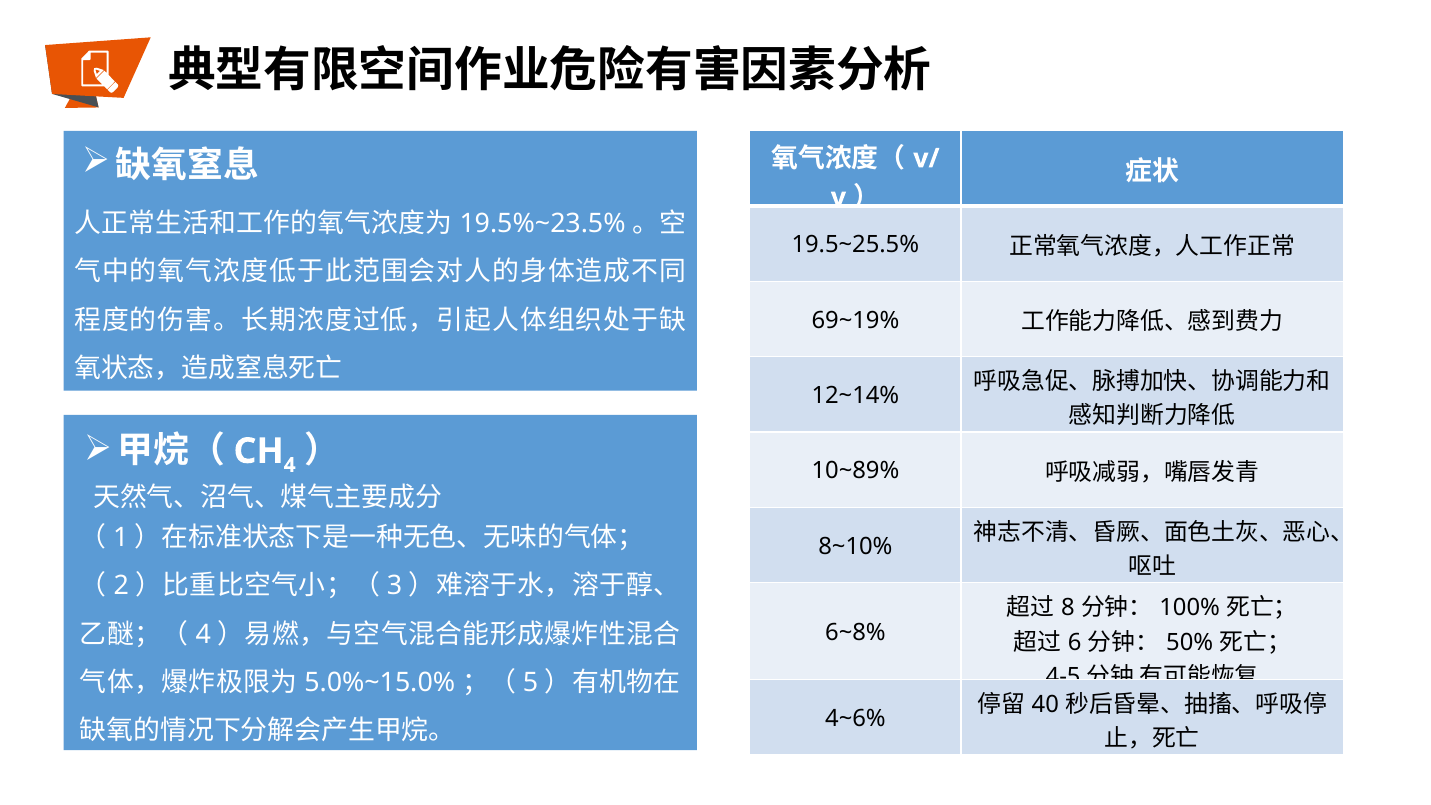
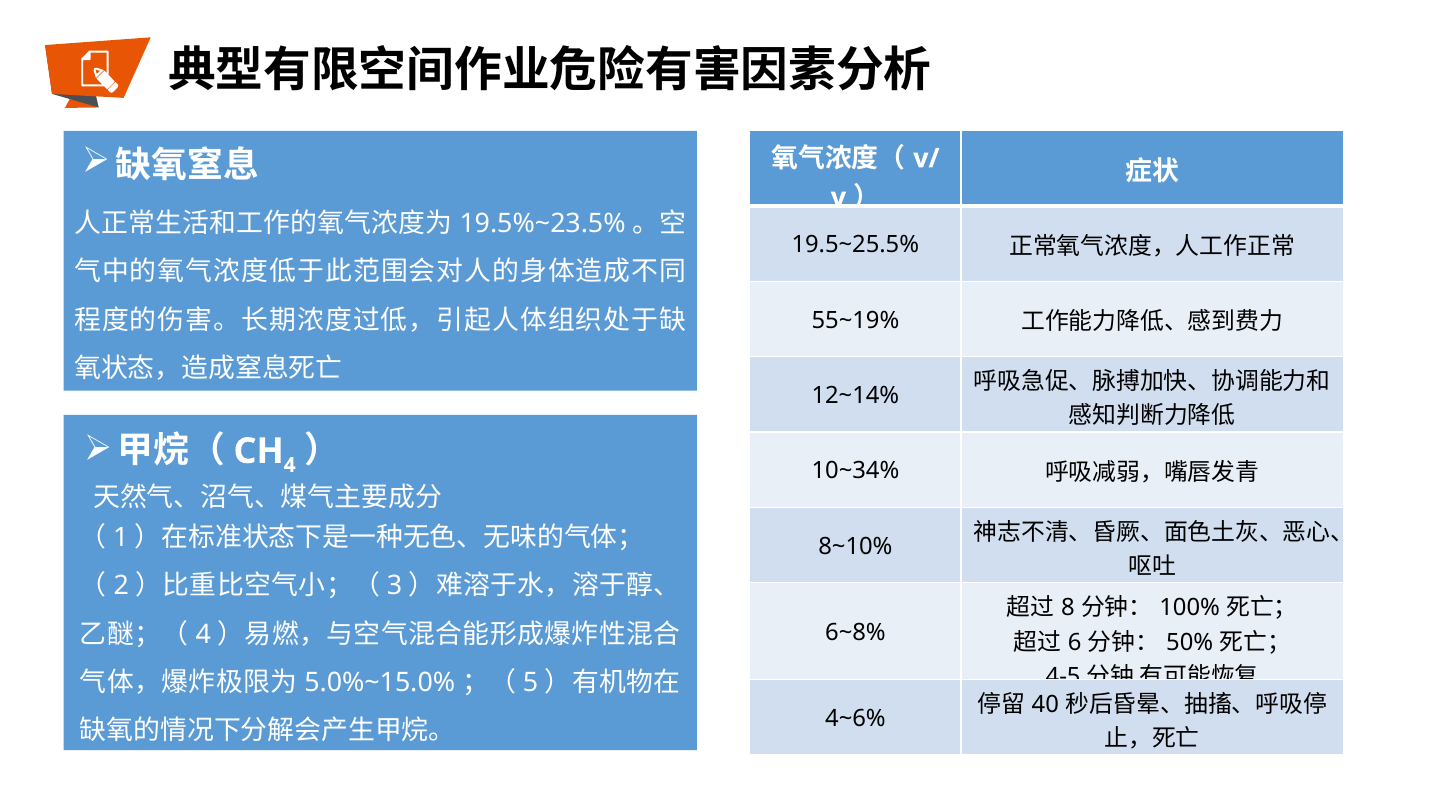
69~19%: 69~19% -> 55~19% (855, 320)
10~89%: 10~89% -> 10~34% (855, 471)
